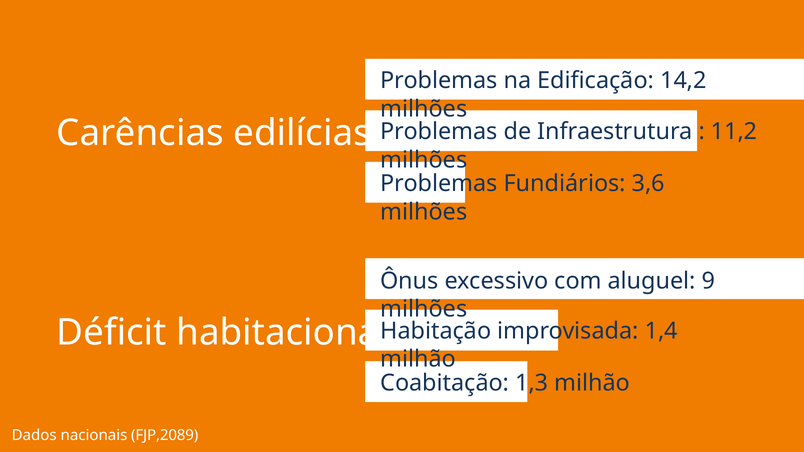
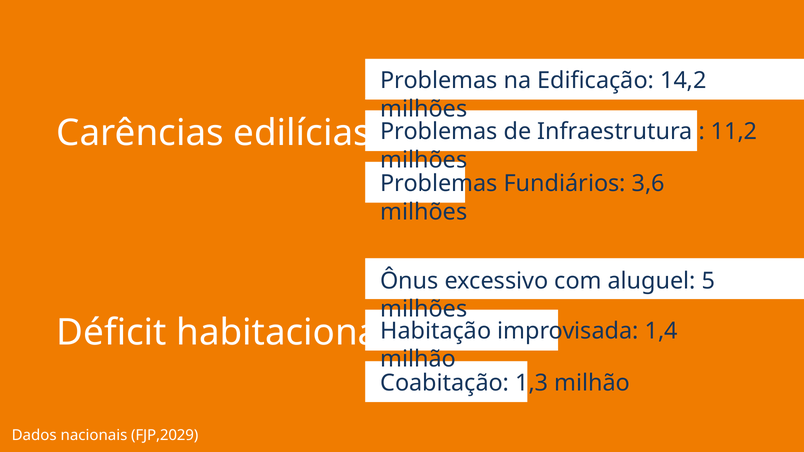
9: 9 -> 5 (709, 281)
FJP,2089: FJP,2089 -> FJP,2029 (165, 436)
